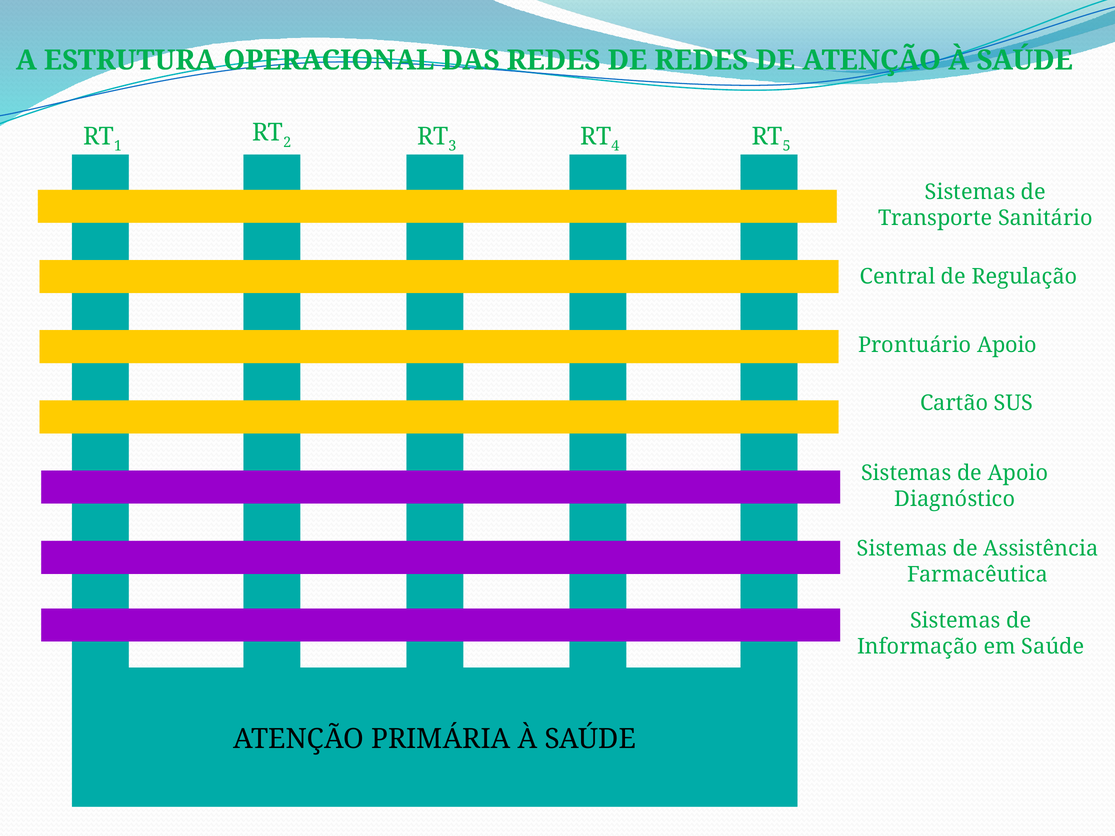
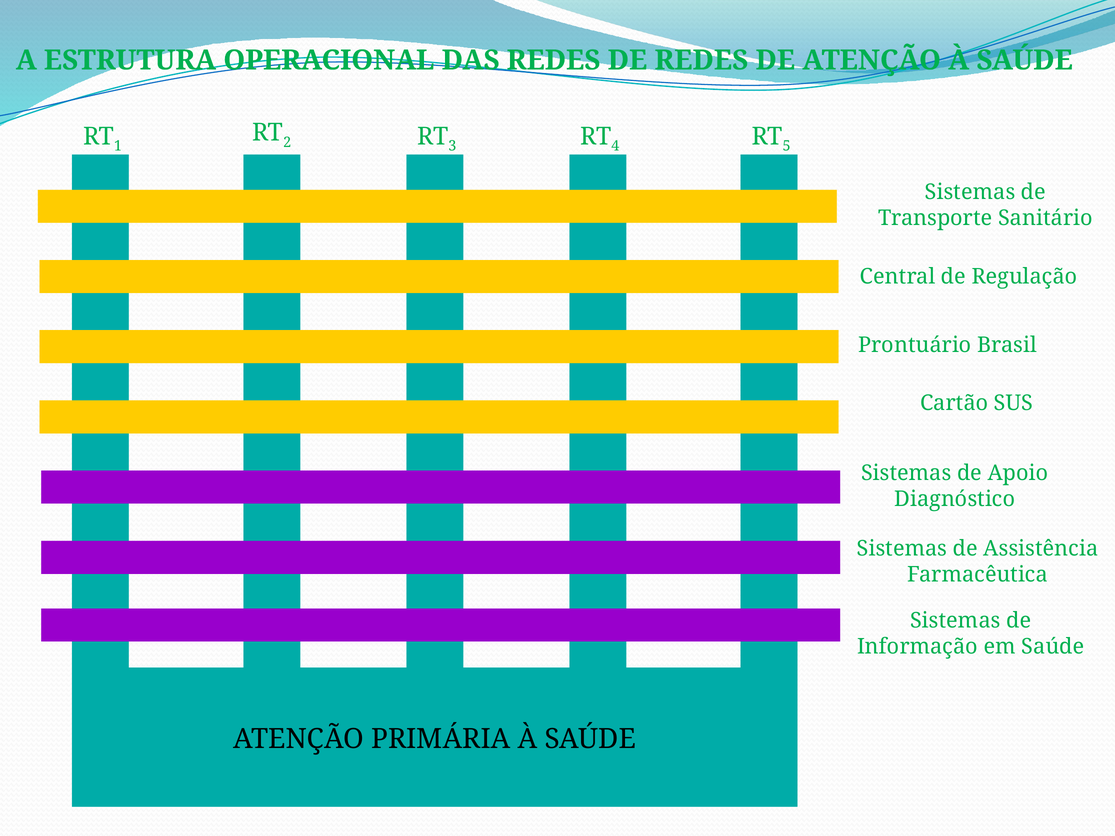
Prontuário Apoio: Apoio -> Brasil (1007, 345)
